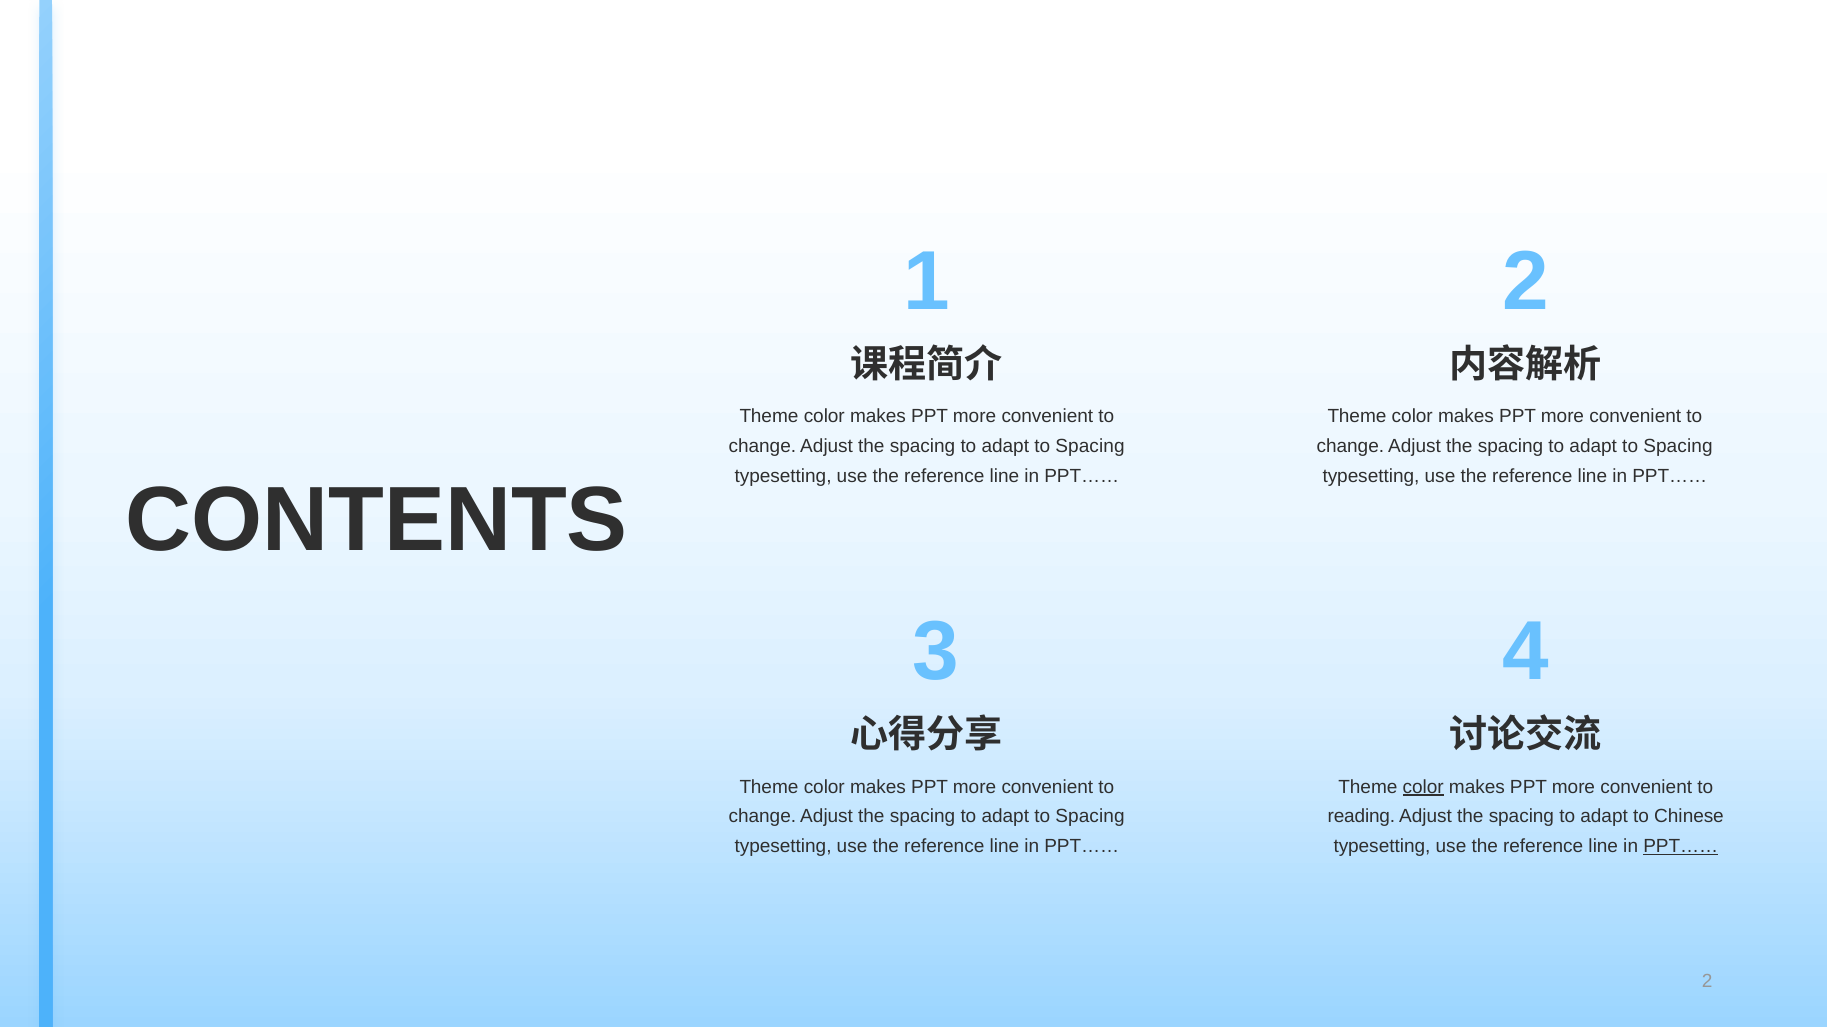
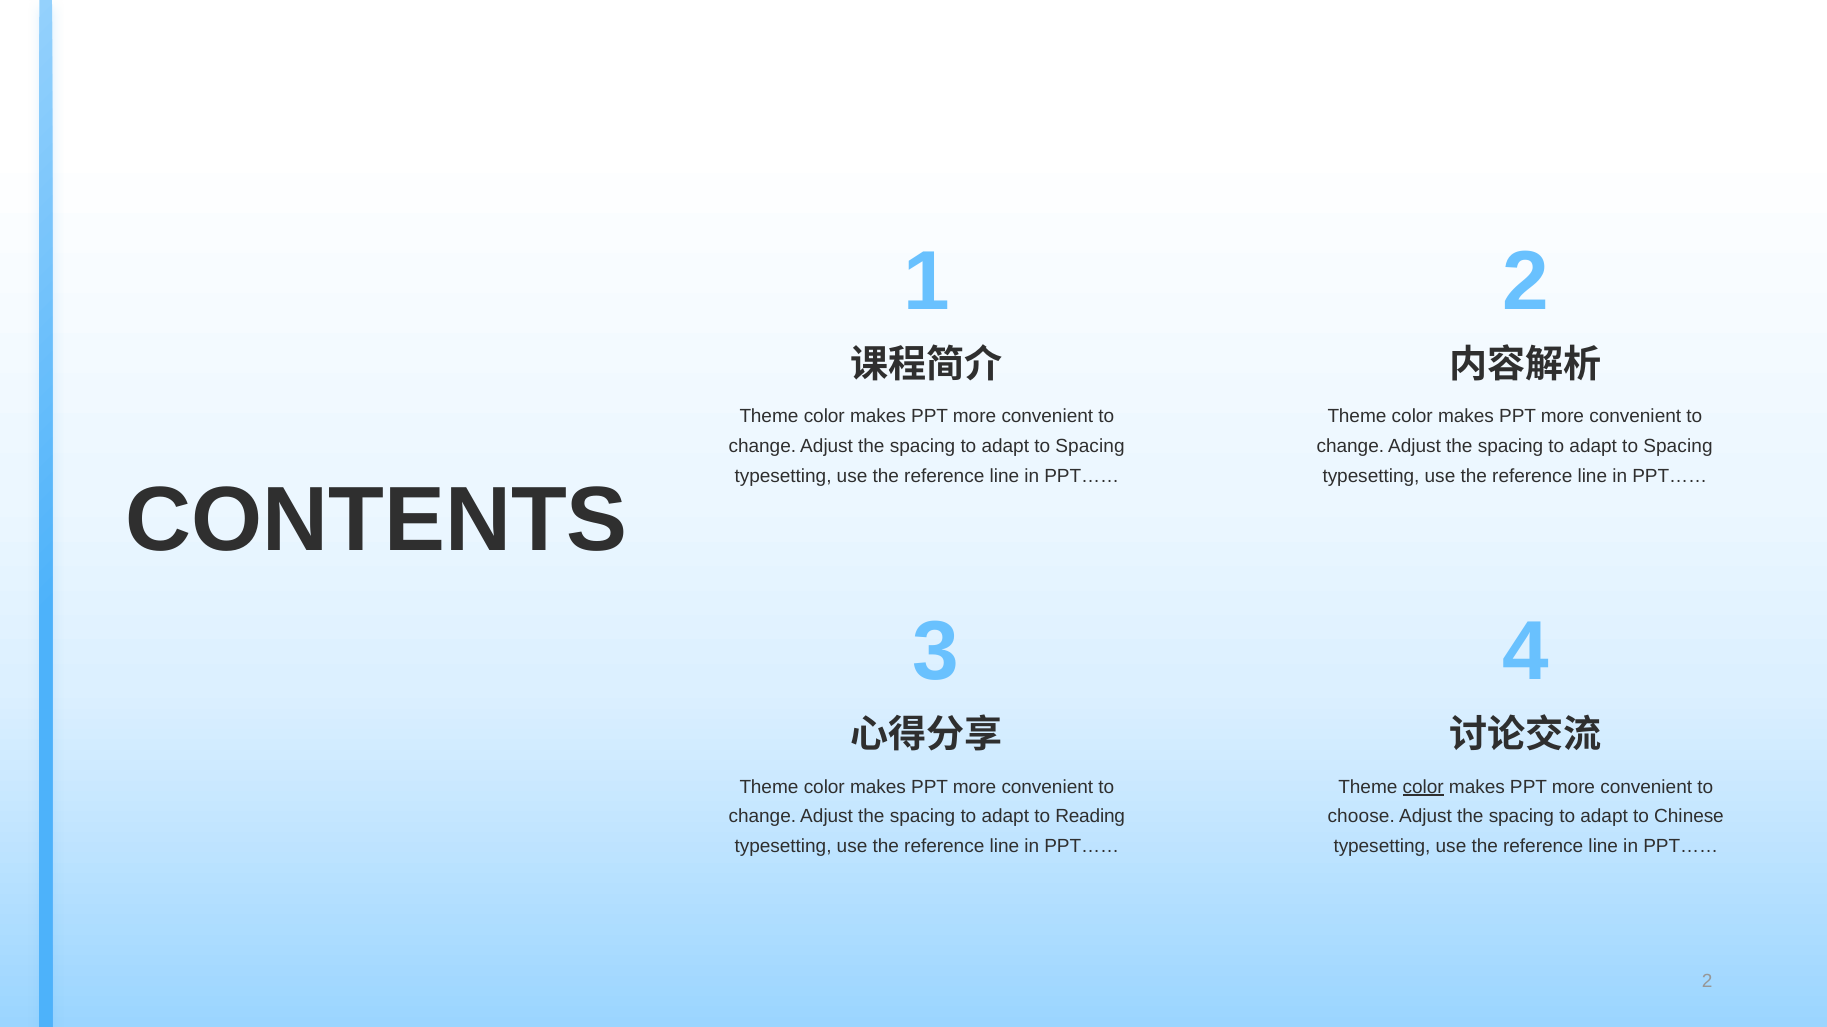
Spacing: Spacing -> Reading (1090, 817)
reading: reading -> choose (1361, 817)
PPT…… underline: present -> none (1681, 847)
